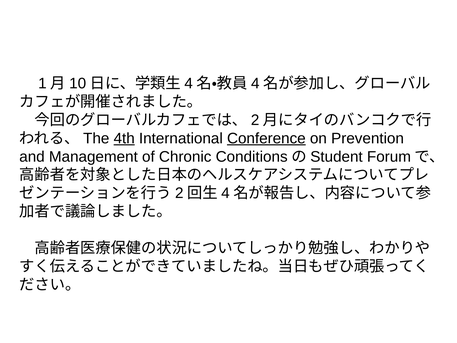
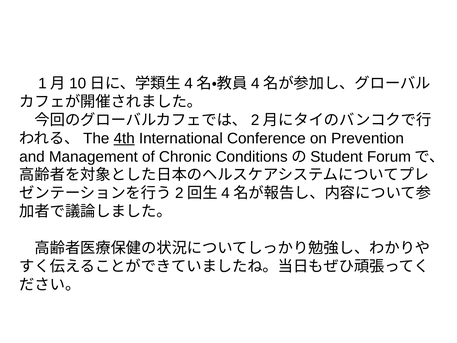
Conference underline: present -> none (266, 138)
